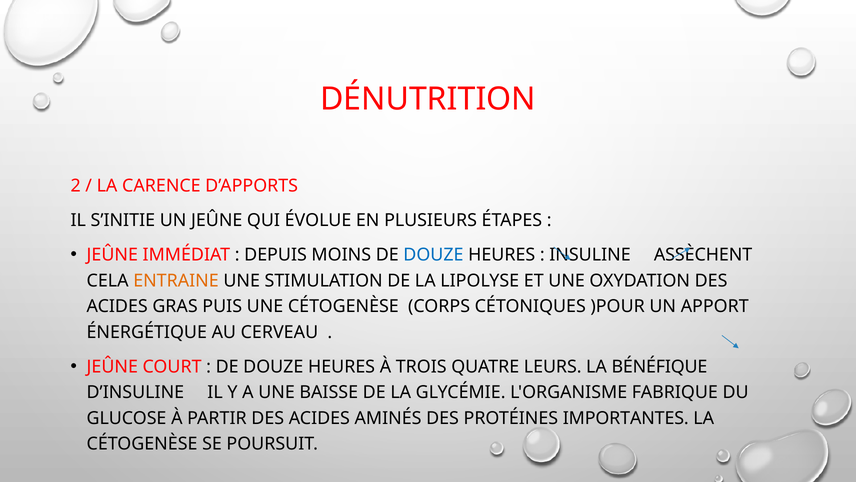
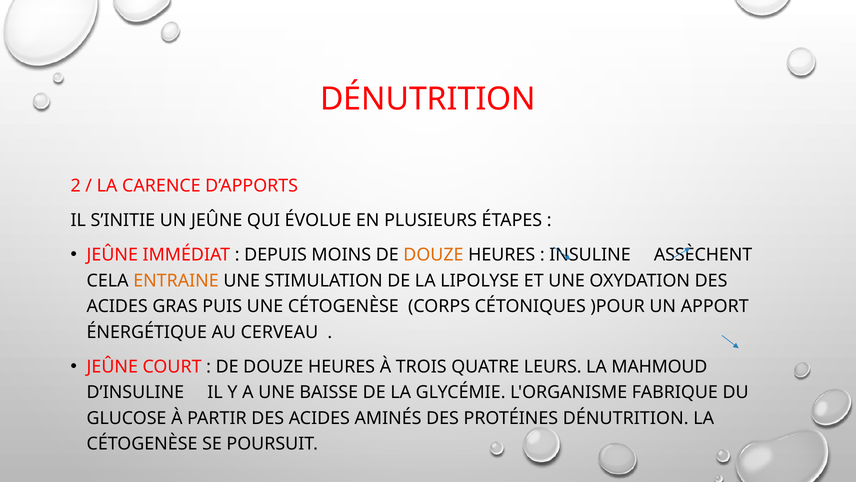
DOUZE colour: blue -> orange (433, 255)
BÉNÉFIQUE: BÉNÉFIQUE -> MAHMOUD (659, 366)
PROTÉINES IMPORTANTES: IMPORTANTES -> DÉNUTRITION (626, 418)
